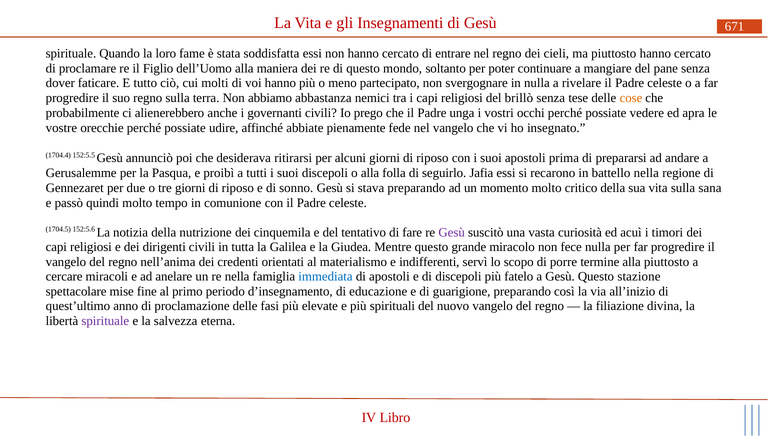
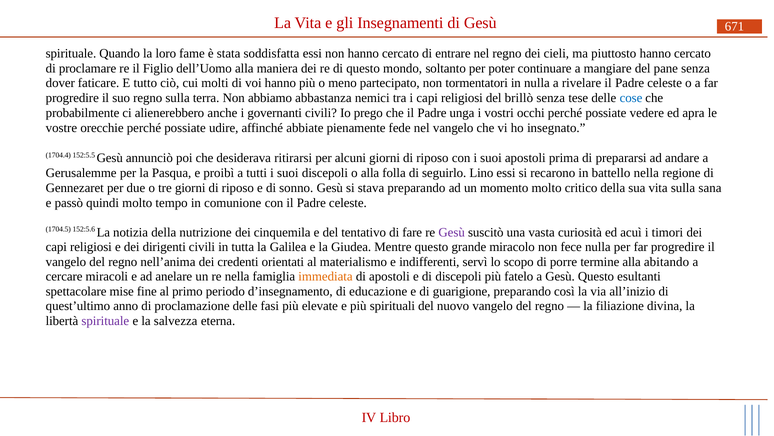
svergognare: svergognare -> tormentatori (477, 83)
cose colour: orange -> blue (631, 98)
Jafia: Jafia -> Lino (481, 173)
alla piuttosto: piuttosto -> abitando (667, 262)
immediata colour: blue -> orange (325, 277)
stazione: stazione -> esultanti (639, 277)
